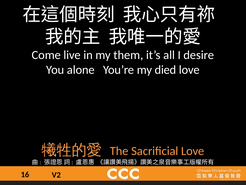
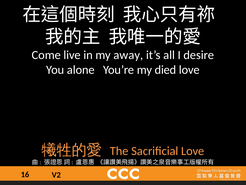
them: them -> away (128, 55)
